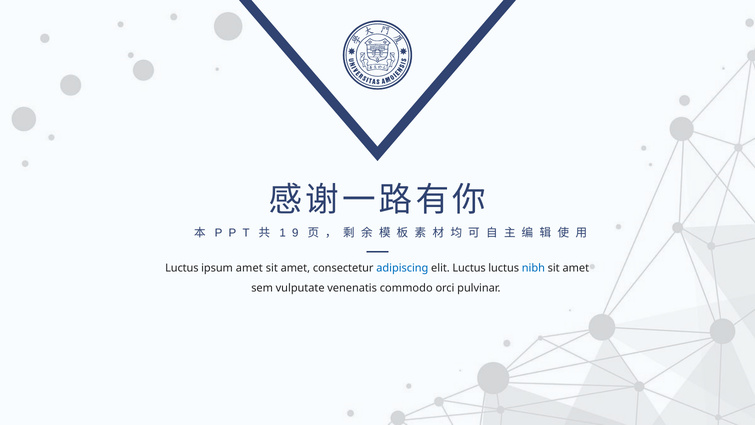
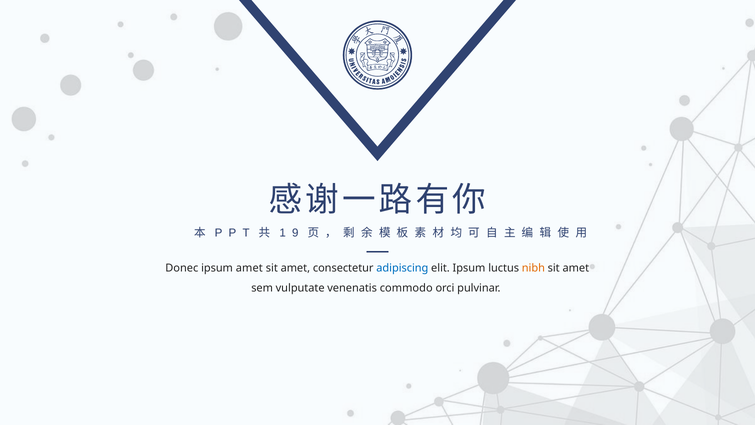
Luctus: Luctus -> Donec (182, 268)
elit Luctus: Luctus -> Ipsum (469, 268)
nibh colour: blue -> orange (533, 268)
